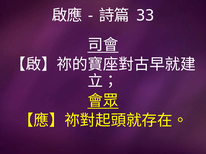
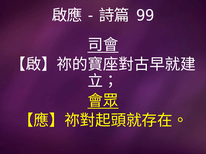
33: 33 -> 99 (145, 16)
